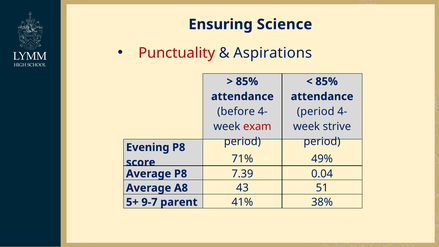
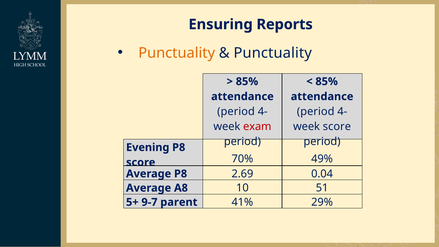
Science: Science -> Reports (285, 24)
Punctuality colour: red -> orange (177, 53)
Aspirations: Aspirations -> Punctuality (273, 53)
before: before -> period (236, 111)
strive: strive -> score (337, 126)
71%: 71% -> 70% (242, 159)
7.39: 7.39 -> 2.69 (242, 174)
43: 43 -> 10 (242, 188)
38%: 38% -> 29% (322, 202)
